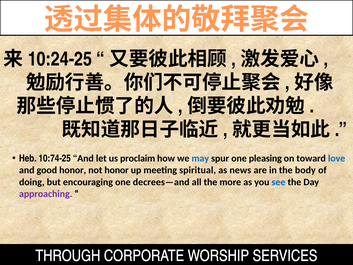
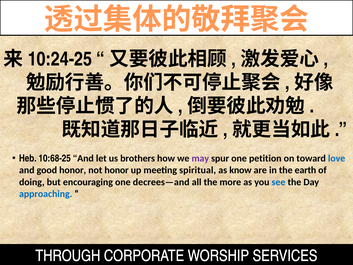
10:74-25: 10:74-25 -> 10:68-25 (55, 158)
proclaim: proclaim -> brothers (138, 158)
may colour: blue -> purple (200, 158)
pleasing: pleasing -> petition (265, 158)
news: news -> know (240, 170)
body: body -> earth (305, 170)
approaching colour: purple -> blue (46, 194)
